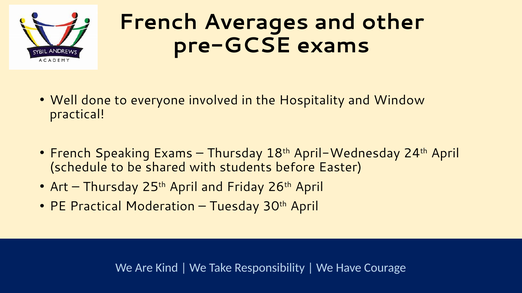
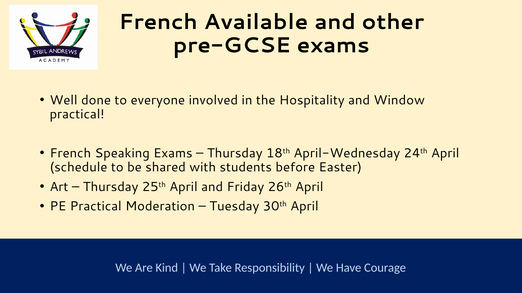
Averages: Averages -> Available (256, 22)
